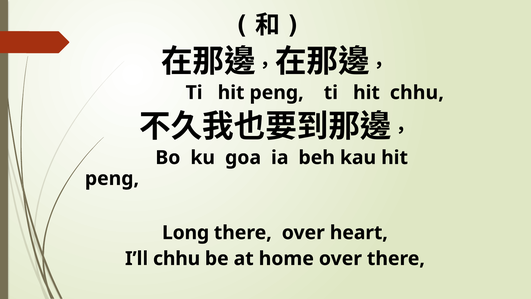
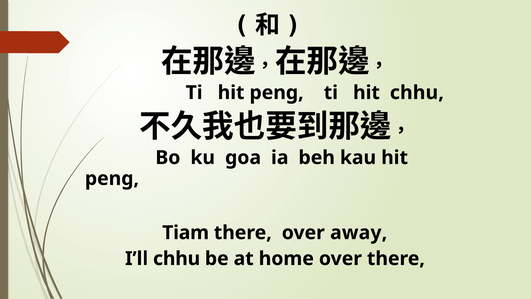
Long: Long -> Tiam (186, 232)
heart: heart -> away (359, 232)
